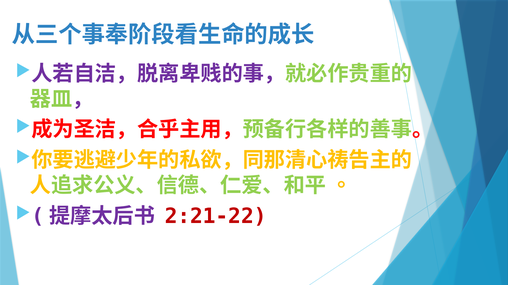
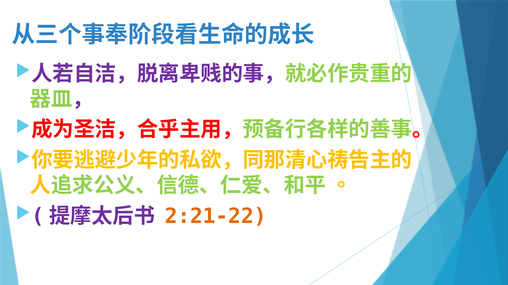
2:21-22 colour: red -> orange (216, 217)
